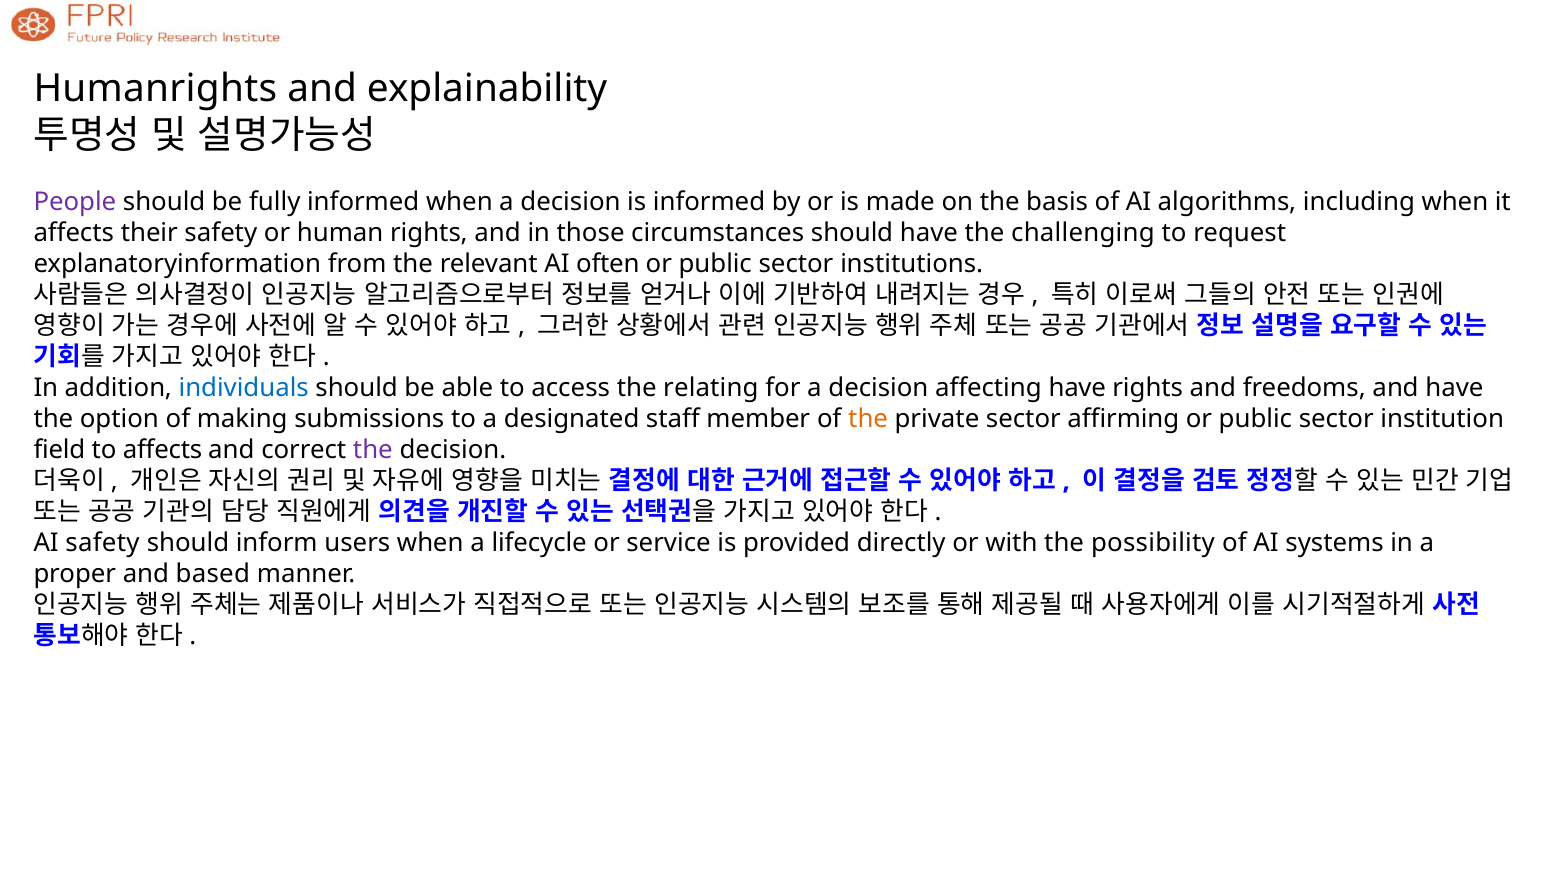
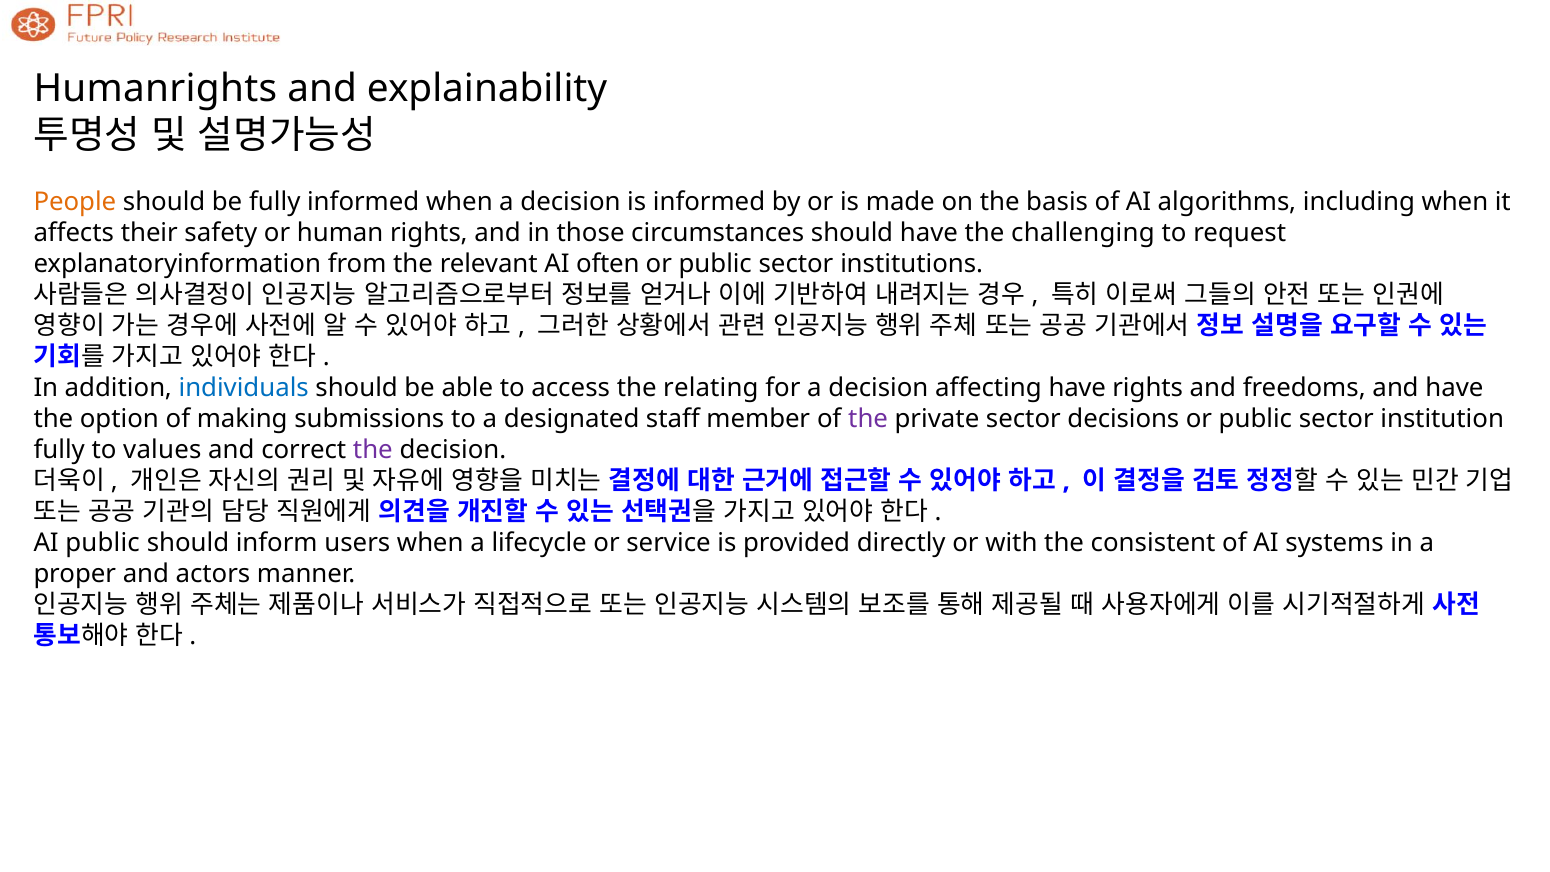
People colour: purple -> orange (75, 202)
the colour: orange -> purple (868, 419)
affirming: affirming -> decisions (1123, 419)
field: field -> fully (59, 450)
to affects: affects -> values (162, 450)
AI safety: safety -> public (103, 543)
possibility: possibility -> consistent (1153, 543)
based: based -> actors (213, 574)
